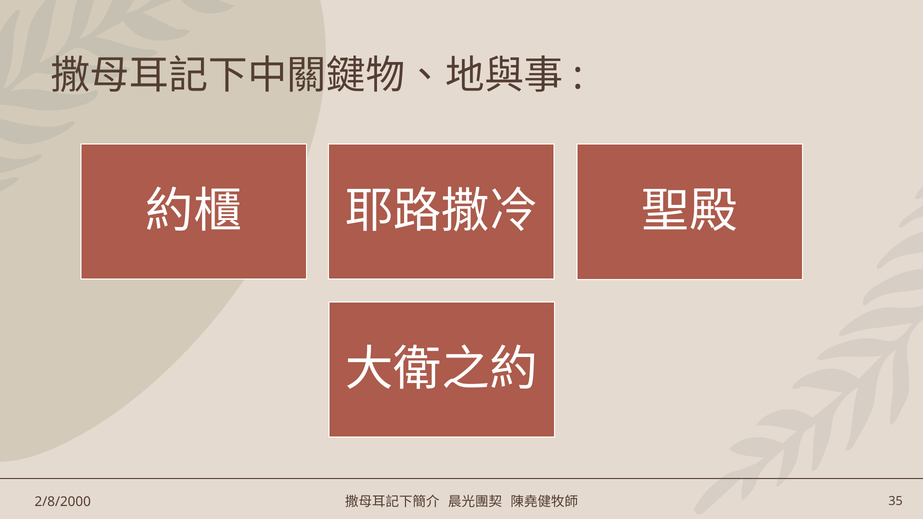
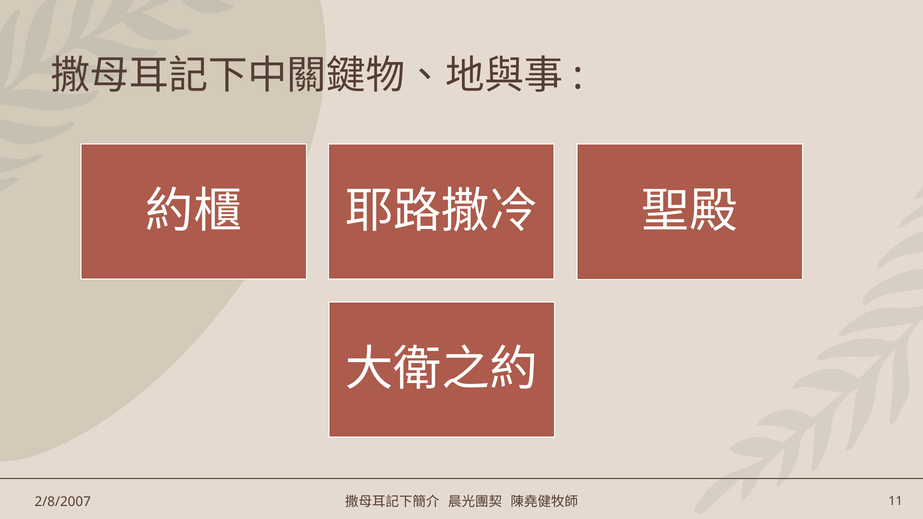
2/8/2000: 2/8/2000 -> 2/8/2007 (63, 502)
35: 35 -> 11 (896, 501)
